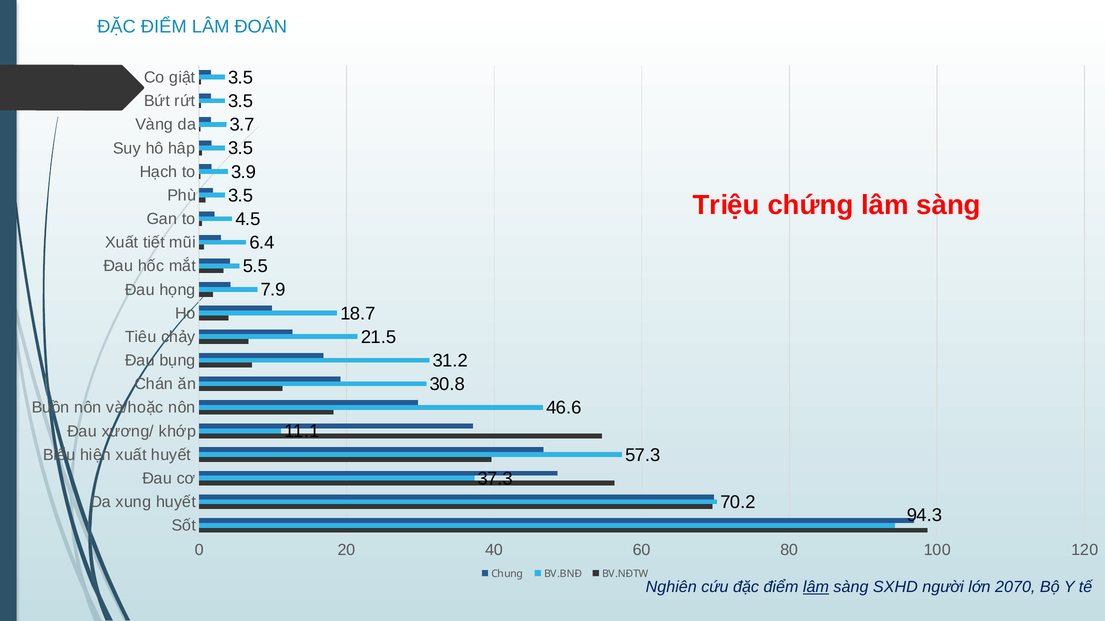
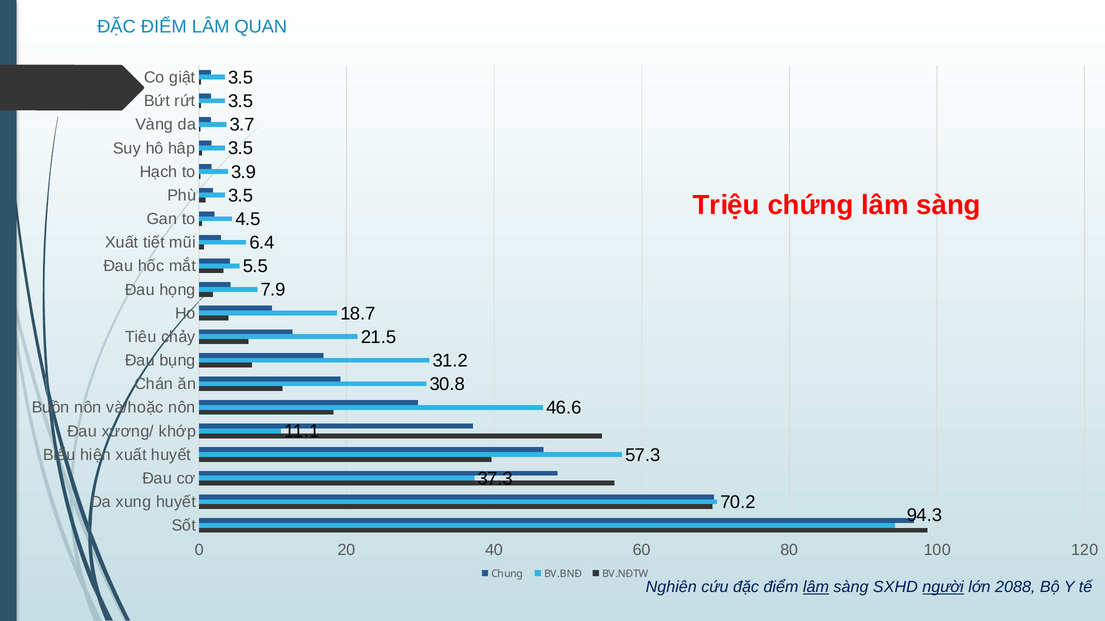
ĐOÁN: ĐOÁN -> QUAN (261, 27)
người underline: none -> present (943, 588)
2070: 2070 -> 2088 (1015, 588)
